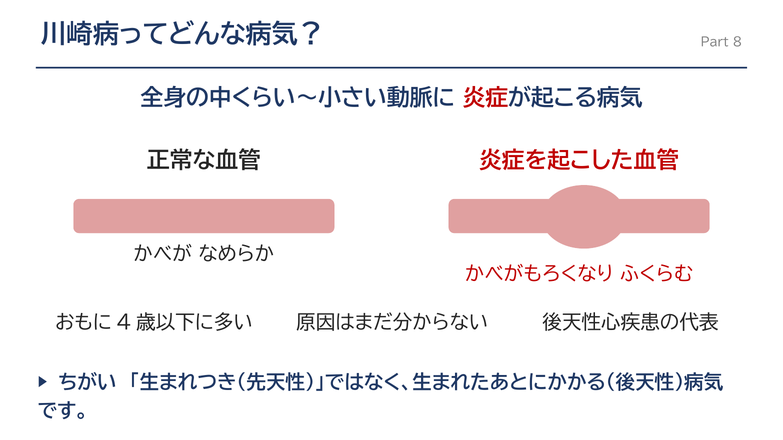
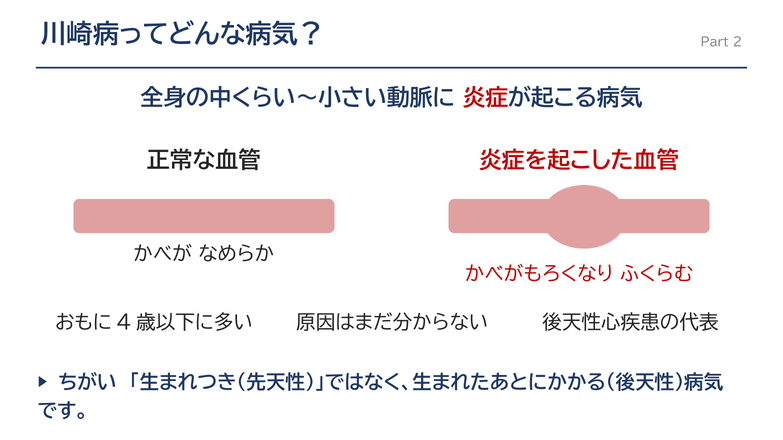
8: 8 -> 2 (737, 42)
